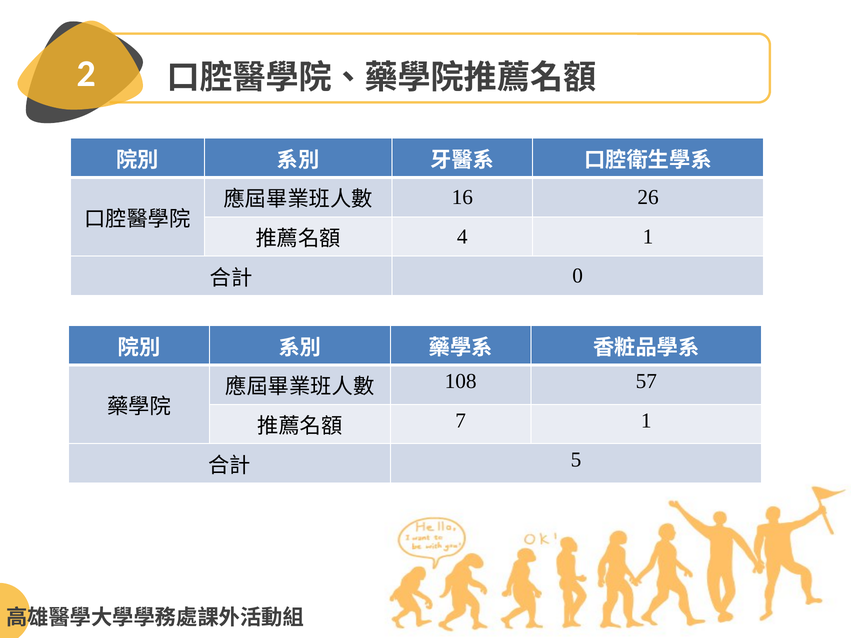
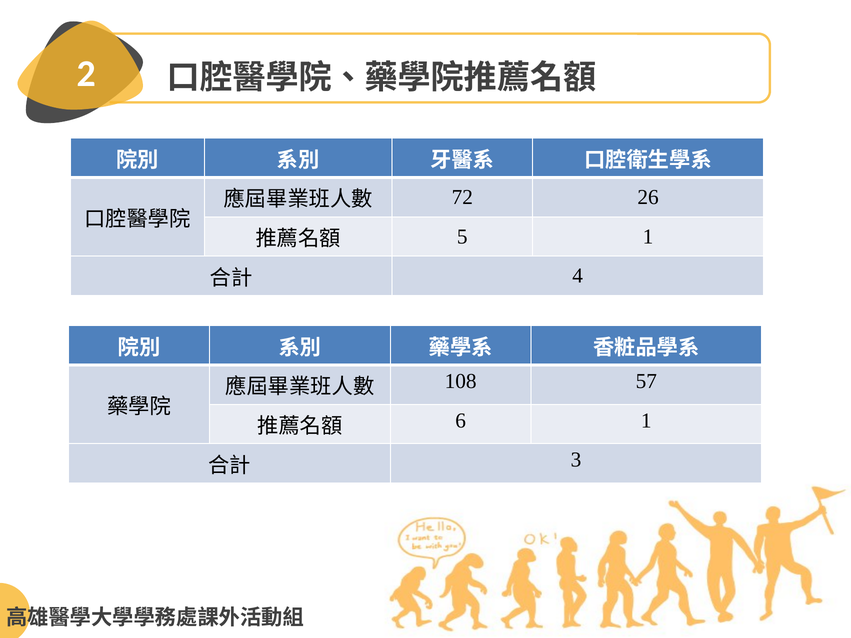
16: 16 -> 72 (462, 197)
4: 4 -> 5 (462, 237)
0: 0 -> 4 (578, 276)
7: 7 -> 6 (461, 421)
5: 5 -> 3 (576, 460)
